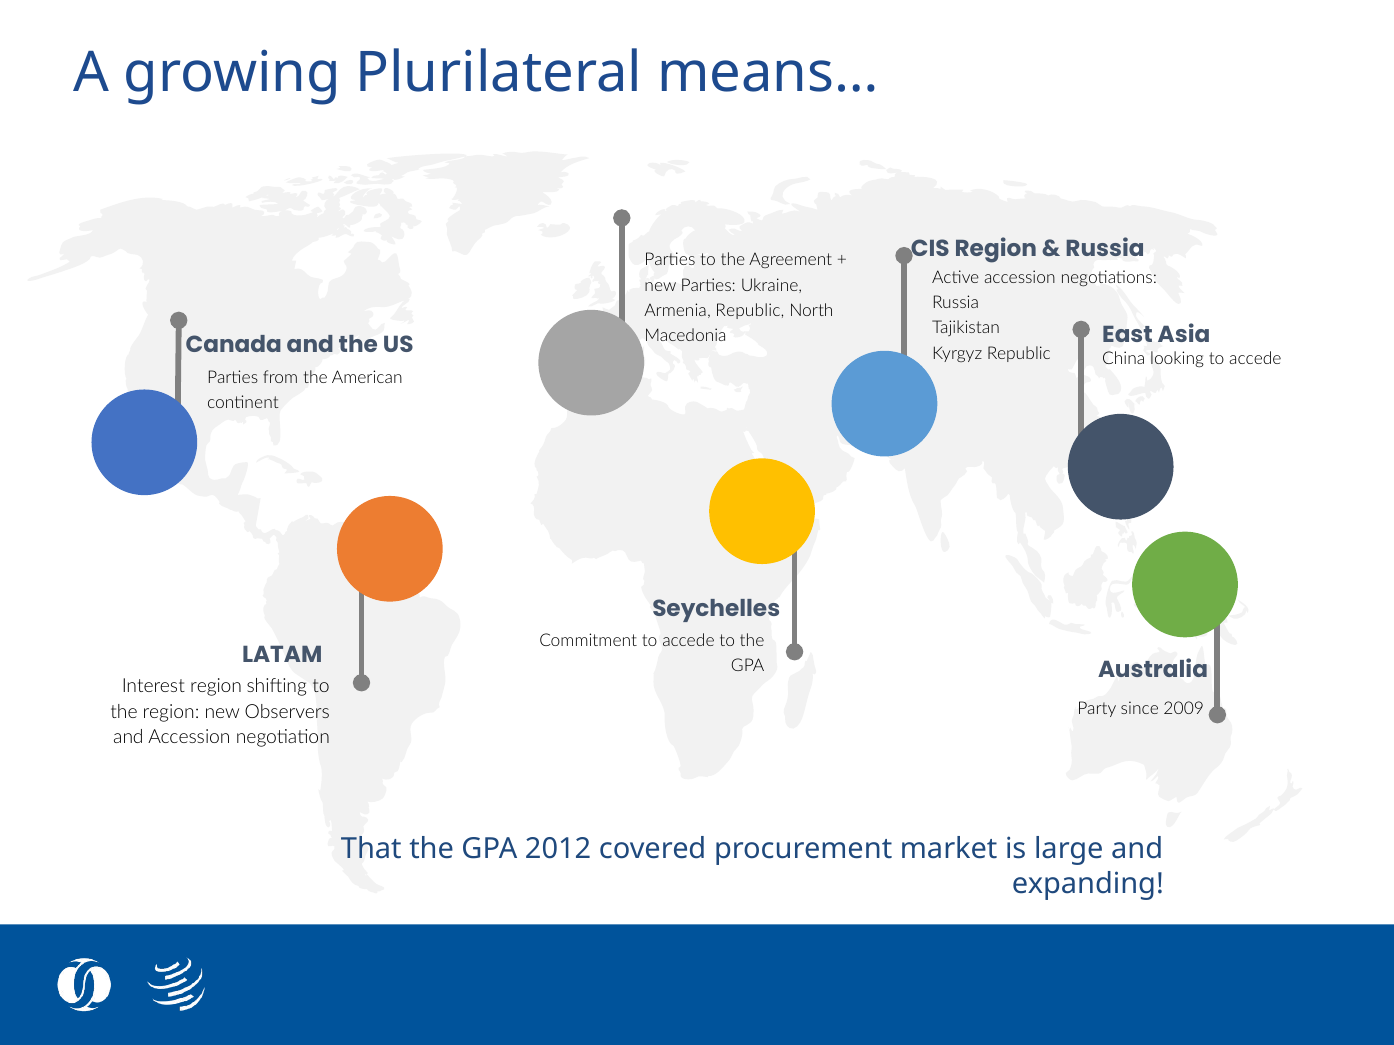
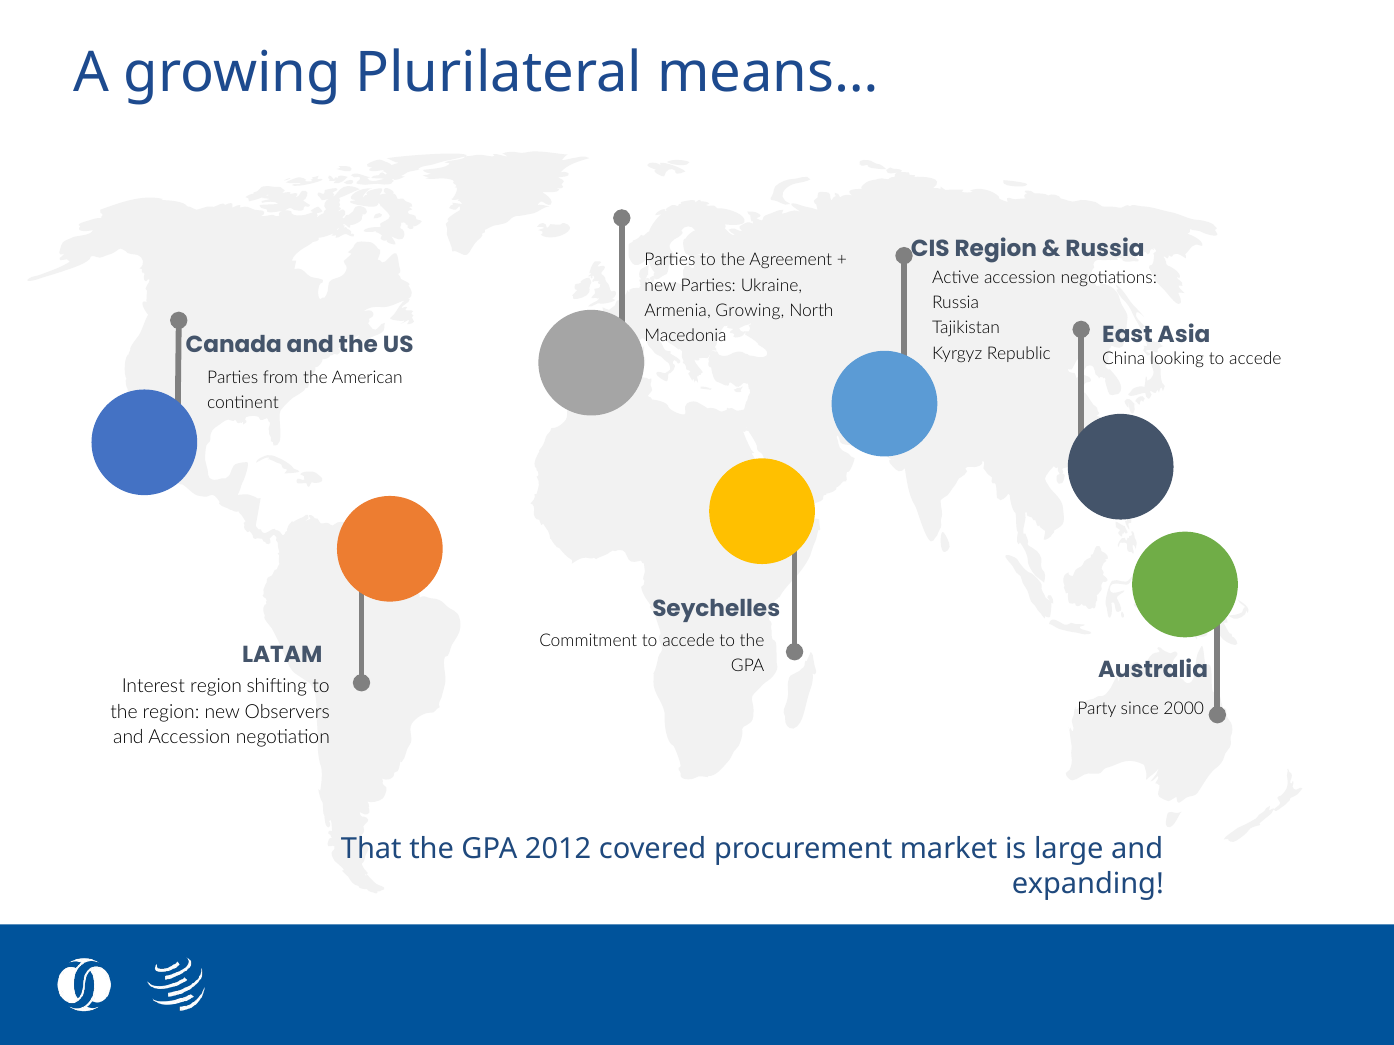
Armenia Republic: Republic -> Growing (750, 311)
2009: 2009 -> 2000 (1184, 709)
